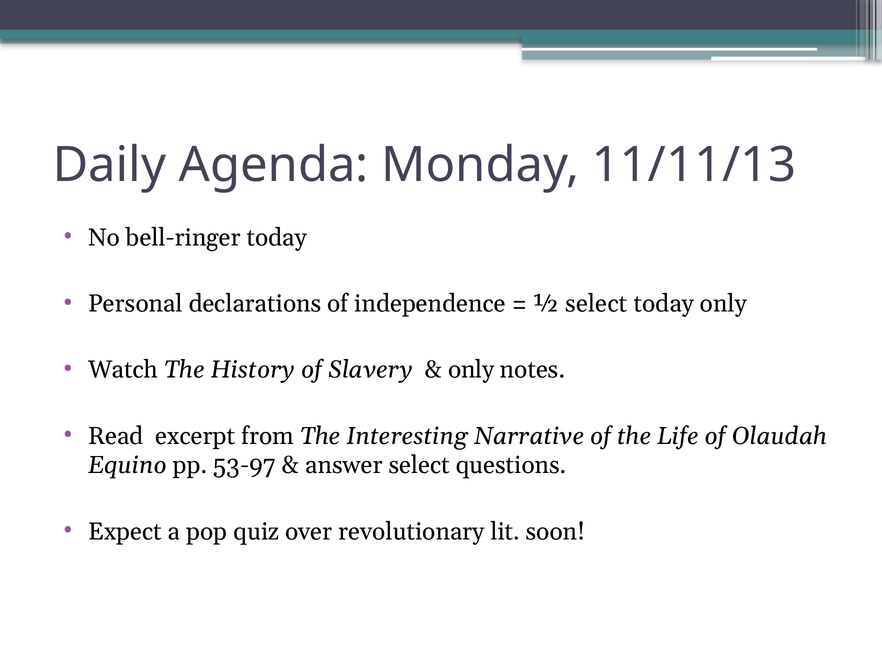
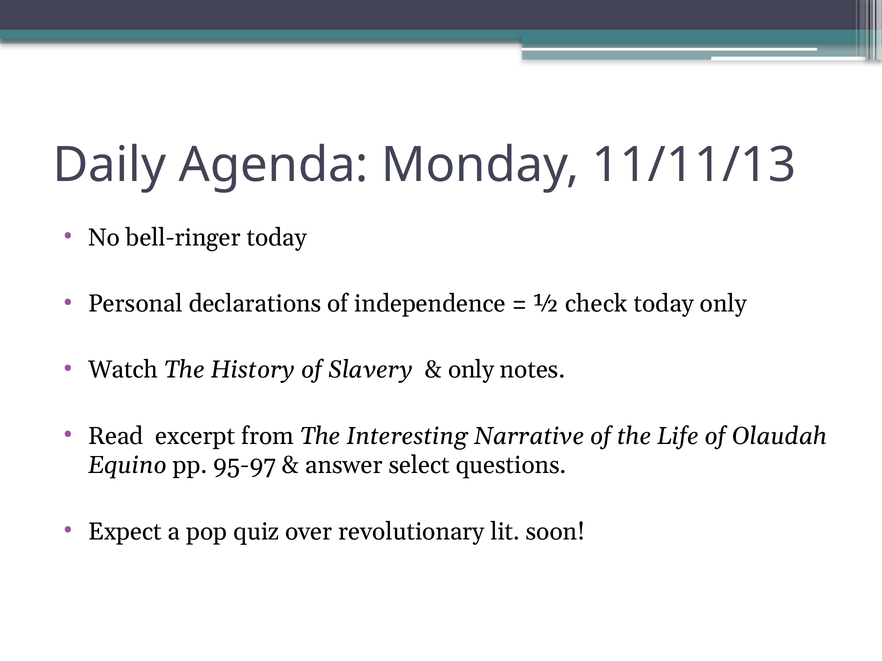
½ select: select -> check (596, 304)
53-97: 53-97 -> 95-97 (245, 466)
